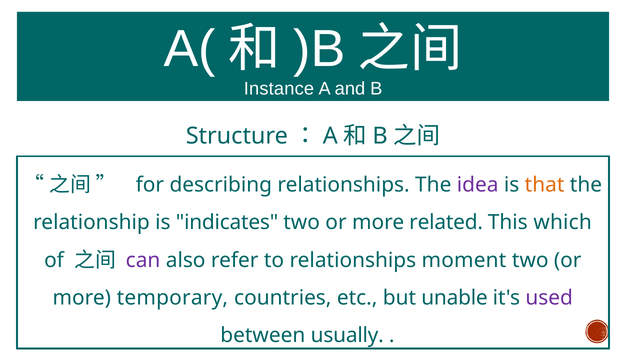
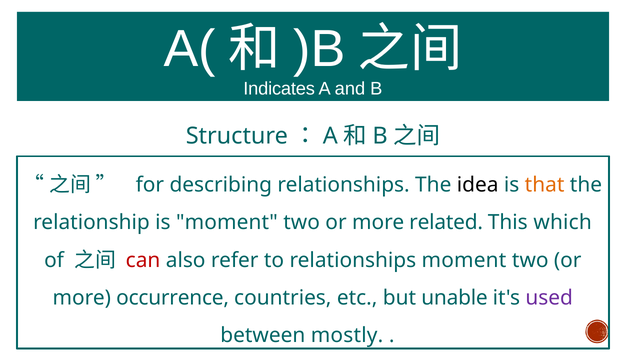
Instance: Instance -> Indicates (279, 89)
idea colour: purple -> black (478, 185)
is indicates: indicates -> moment (227, 223)
can colour: purple -> red (143, 260)
temporary: temporary -> occurrence (173, 298)
usually: usually -> mostly (347, 335)
